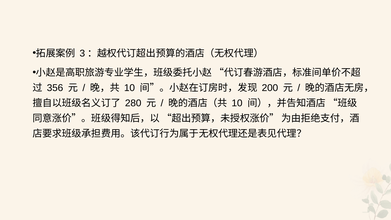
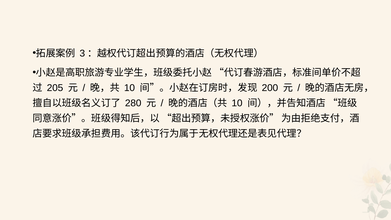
356: 356 -> 205 (55, 88)
